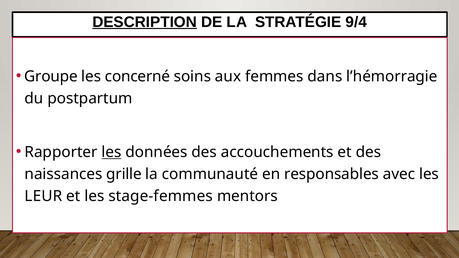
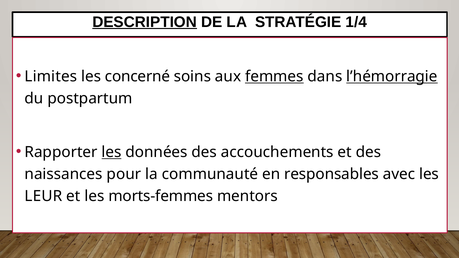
9/4: 9/4 -> 1/4 (356, 22)
Groupe: Groupe -> Limites (51, 76)
femmes underline: none -> present (274, 76)
l’hémorragie underline: none -> present (392, 76)
grille: grille -> pour (124, 174)
stage-femmes: stage-femmes -> morts-femmes (161, 196)
